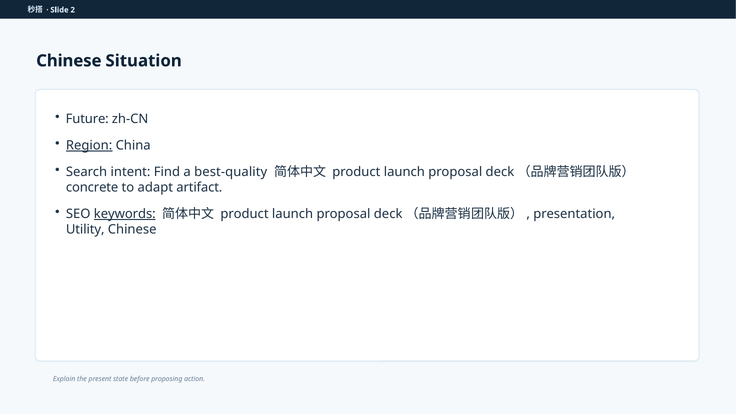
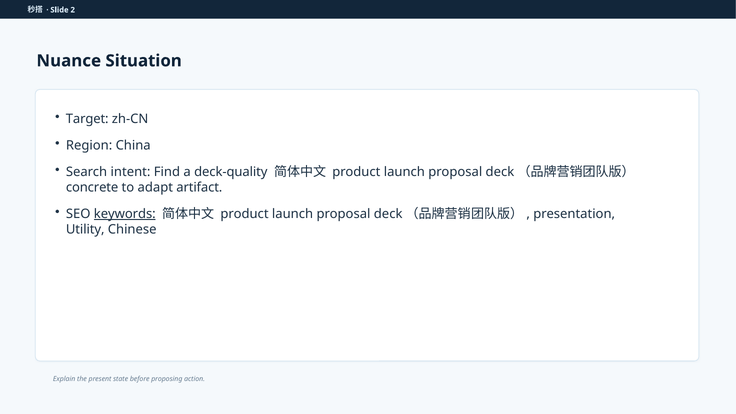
Chinese: Chinese -> Nuance (69, 61)
Future: Future -> Target (87, 119)
Region underline: present -> none (89, 145)
best-quality: best-quality -> deck-quality (231, 172)
